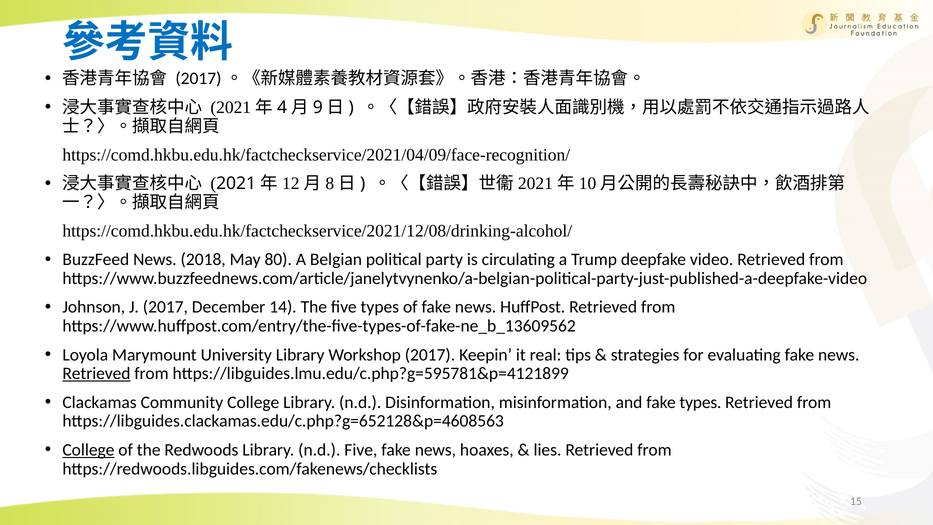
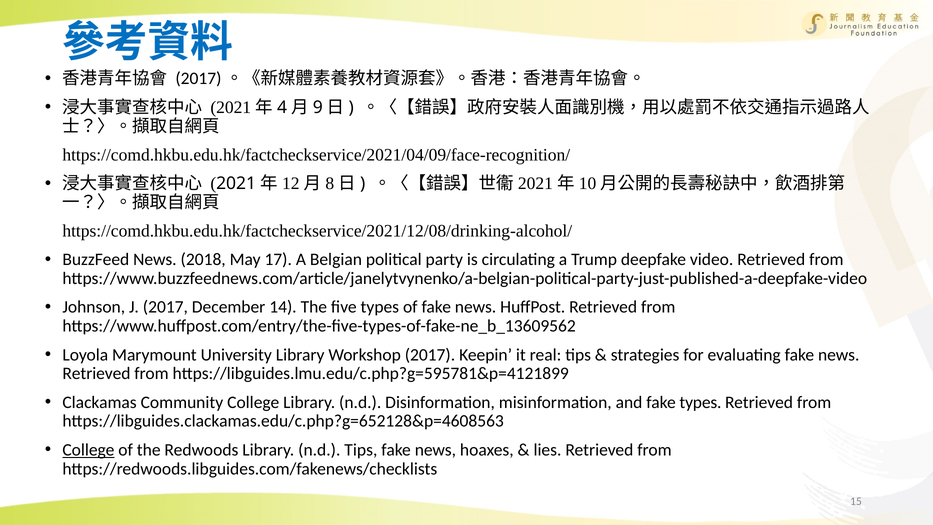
80: 80 -> 17 (278, 260)
Retrieved underline: present -> none (96, 374)
n.d Five: Five -> Tips (361, 450)
